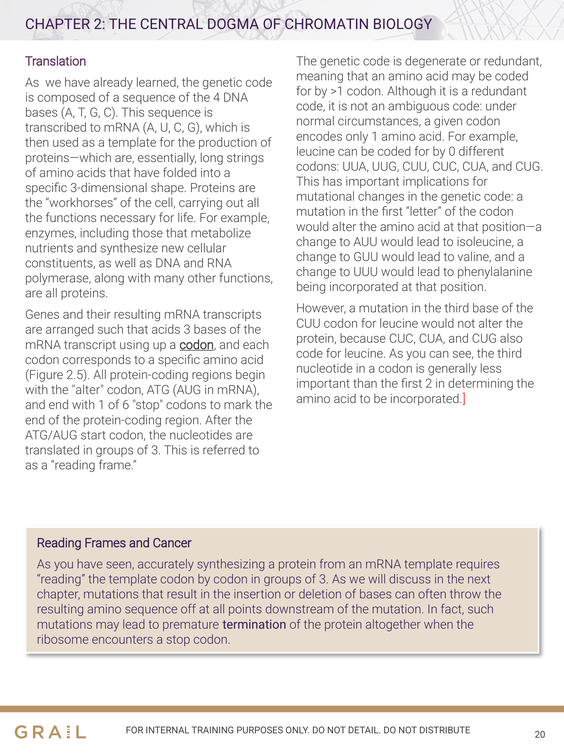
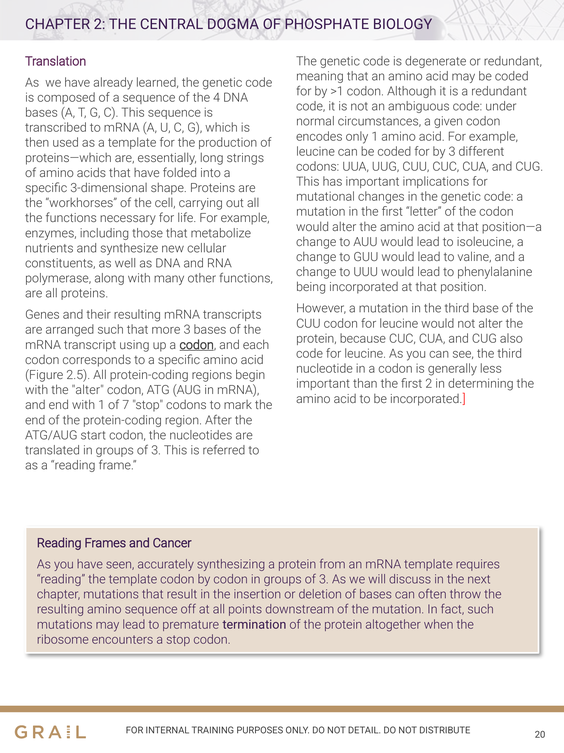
CHROMATIN: CHROMATIN -> PHOSPHATE (327, 24)
by 0: 0 -> 3 (452, 151)
that acids: acids -> more (166, 329)
6: 6 -> 7 (126, 405)
